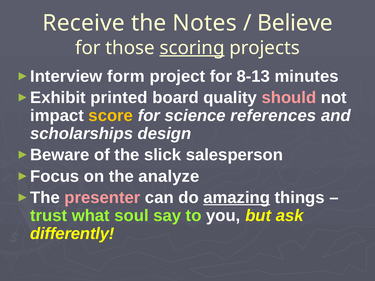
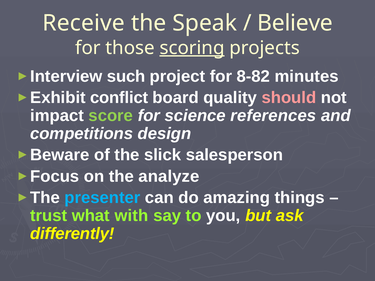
Notes: Notes -> Speak (205, 23)
form: form -> such (126, 76)
8-13: 8-13 -> 8-82 (253, 76)
printed: printed -> conflict (119, 98)
score colour: yellow -> light green (111, 116)
scholarships: scholarships -> competitions (82, 134)
presenter colour: pink -> light blue (102, 198)
amazing underline: present -> none (237, 198)
soul: soul -> with (131, 216)
